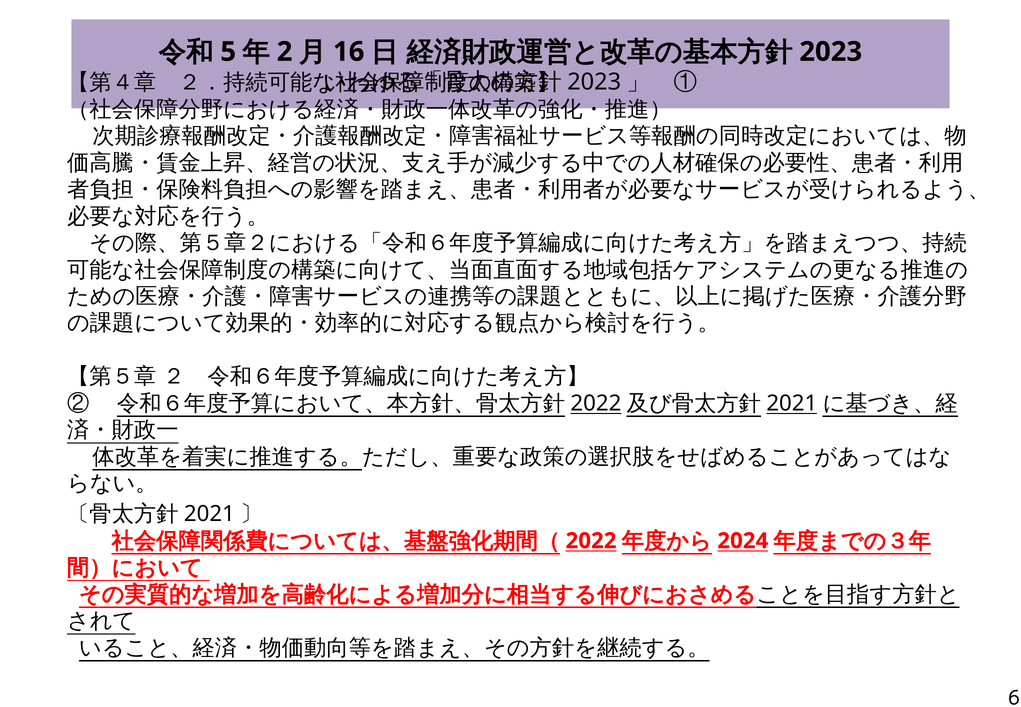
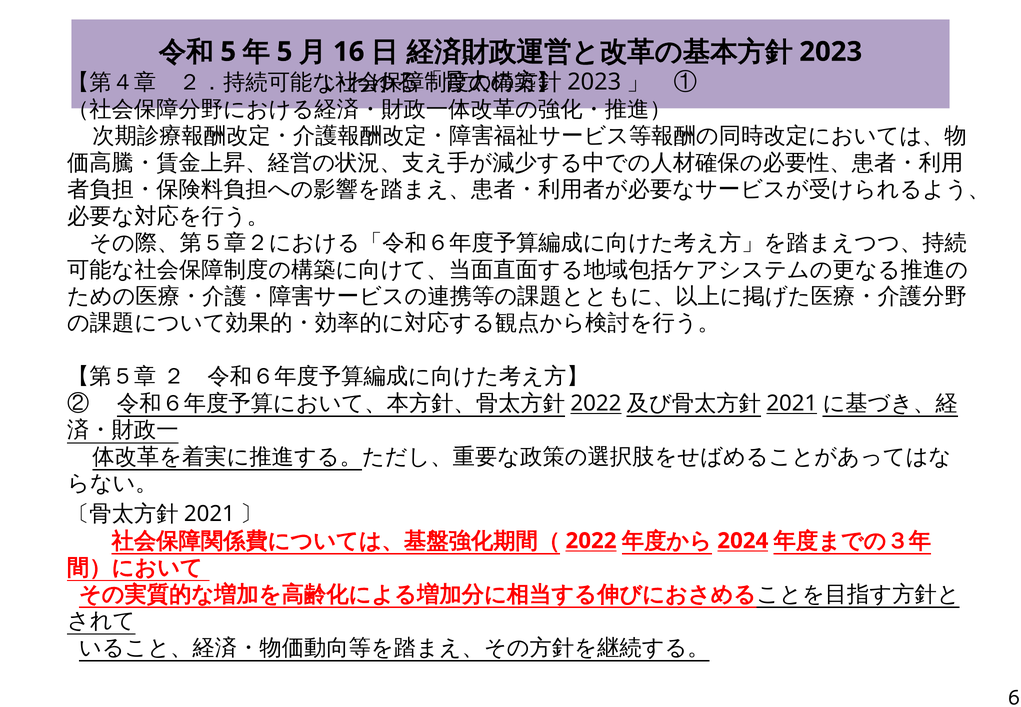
2: 2 -> 5 (285, 52)
